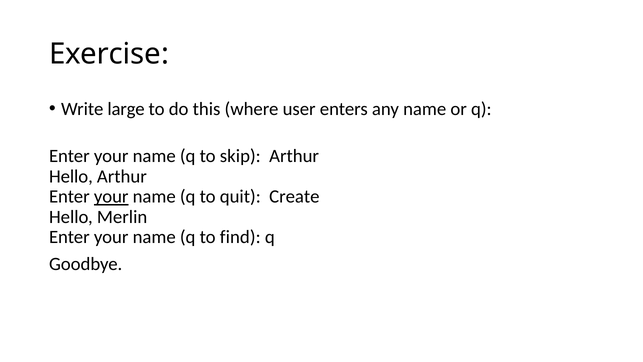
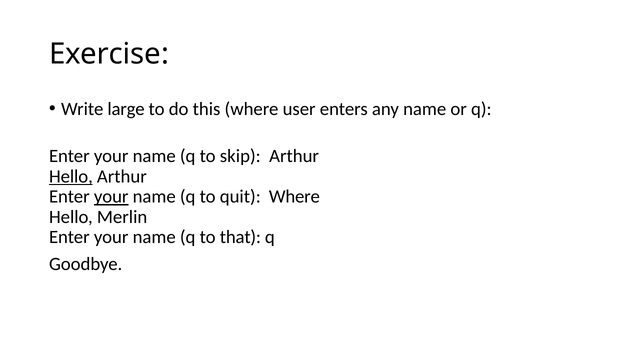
Hello underline: none -> present (71, 176)
quit Create: Create -> Where (294, 196)
find: find -> that (240, 237)
